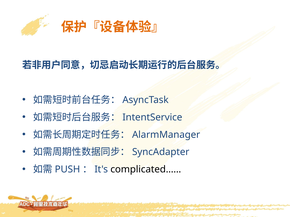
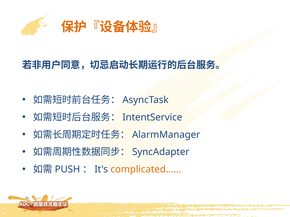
complicated…… colour: black -> orange (146, 170)
